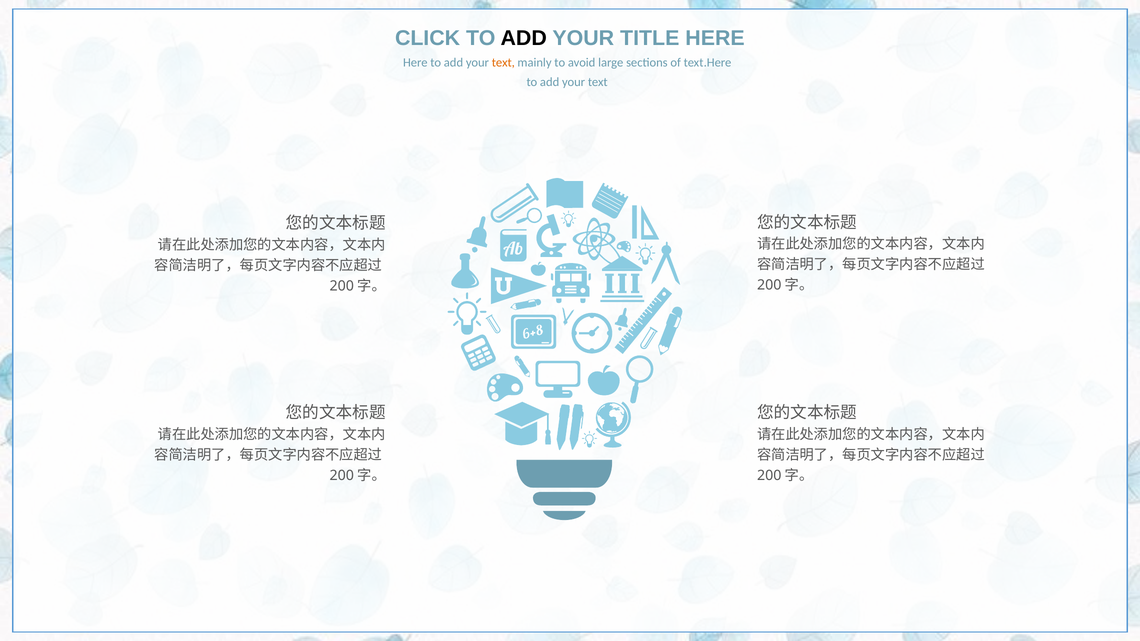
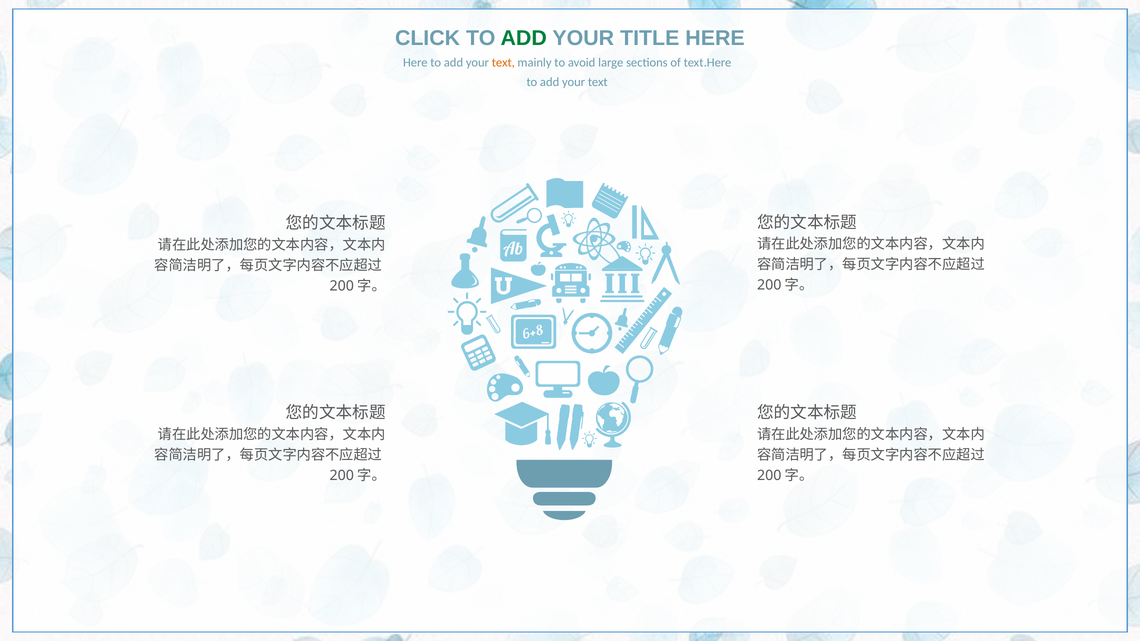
ADD colour: black -> green (524, 38)
